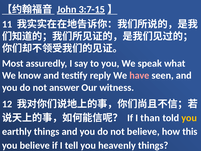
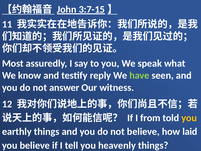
have colour: pink -> light green (139, 75)
than: than -> from (150, 118)
this: this -> laid (190, 131)
